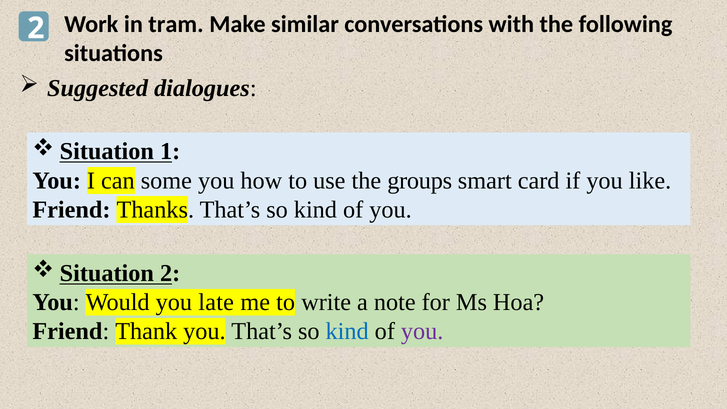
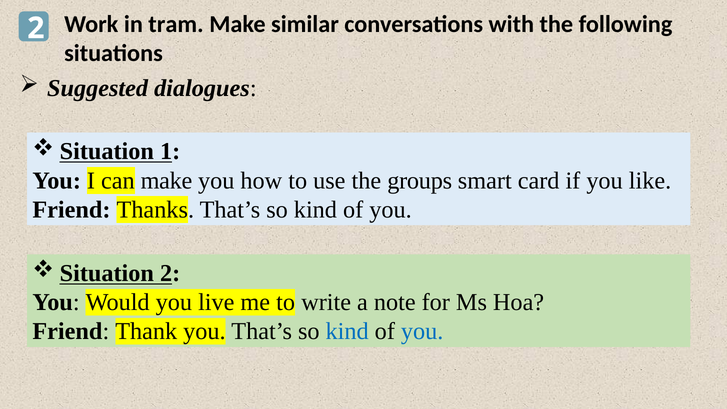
can some: some -> make (166, 181)
late: late -> live (216, 302)
you colour: purple -> blue (422, 331)
